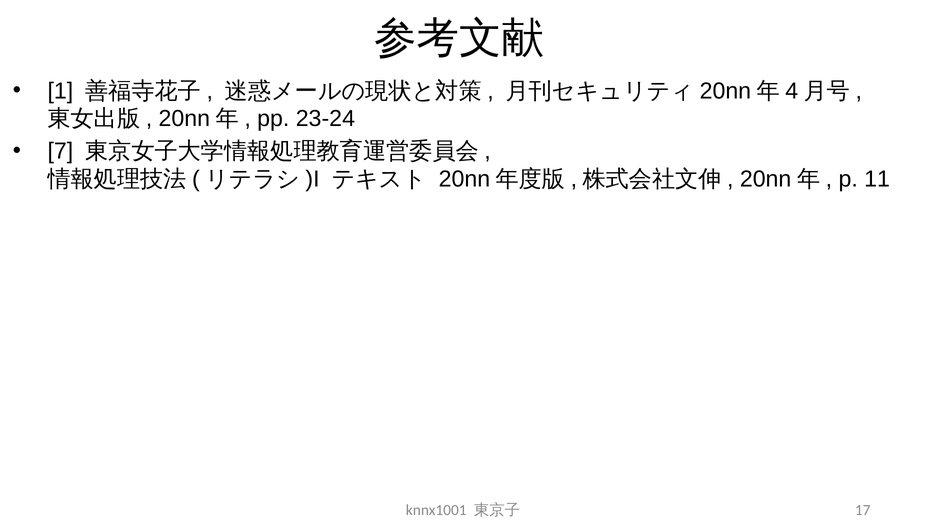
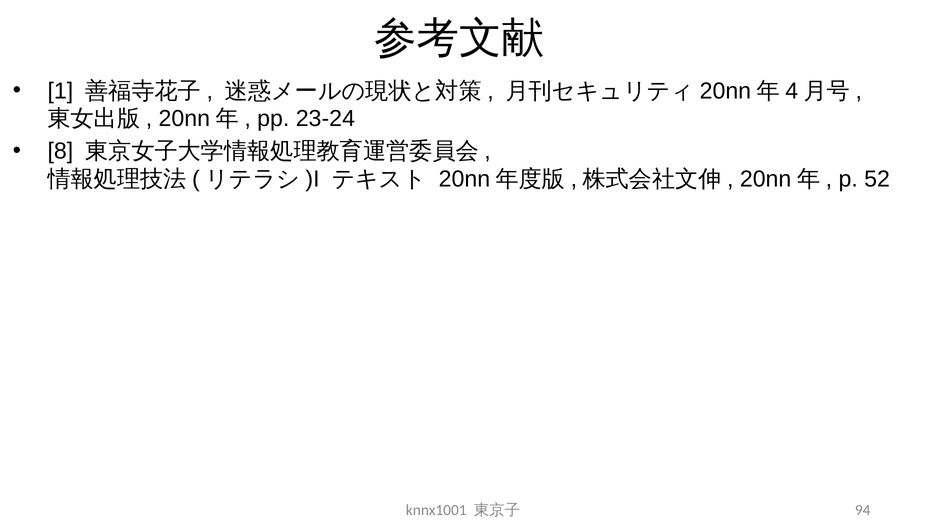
7: 7 -> 8 (60, 151)
11: 11 -> 52 (877, 179)
17: 17 -> 94 (863, 510)
